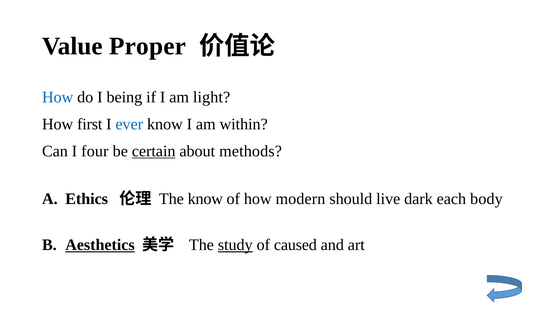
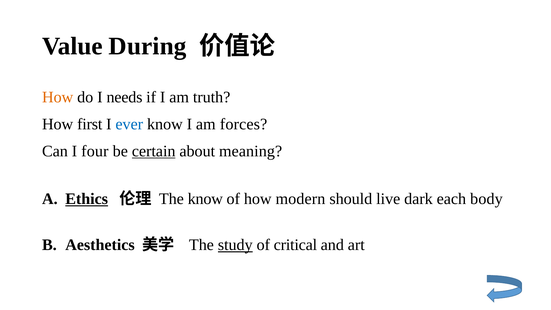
Proper: Proper -> During (148, 46)
How colour: blue -> orange (58, 97)
being: being -> needs (124, 97)
light: light -> truth (212, 97)
within: within -> forces (244, 124)
methods: methods -> meaning (251, 151)
Ethics underline: none -> present (87, 199)
Aesthetics underline: present -> none (100, 245)
caused: caused -> critical (295, 245)
